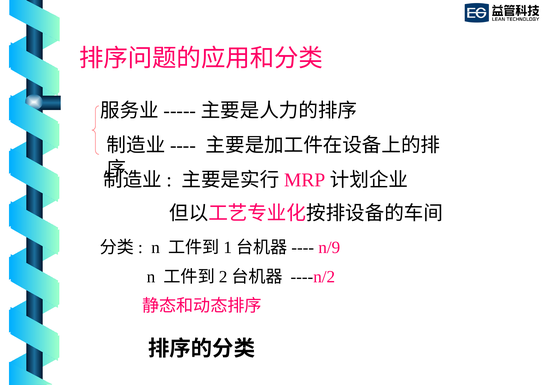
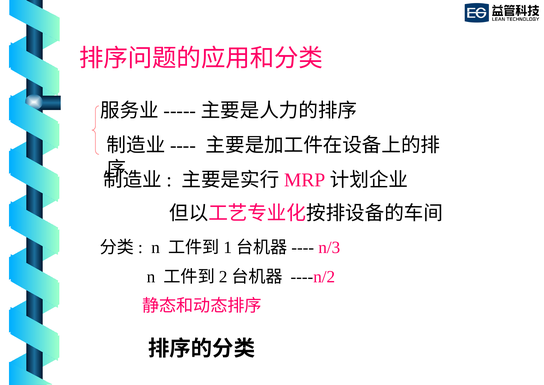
n/9: n/9 -> n/3 (329, 247)
